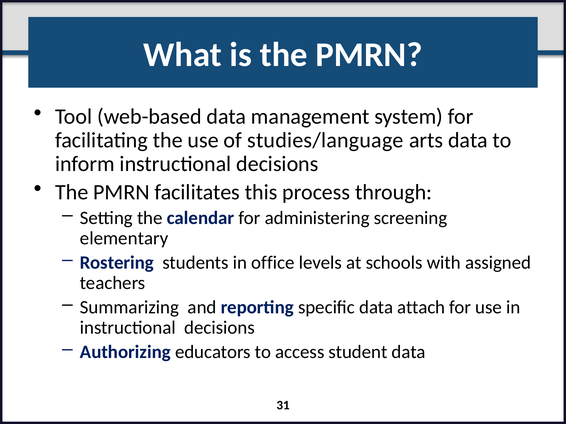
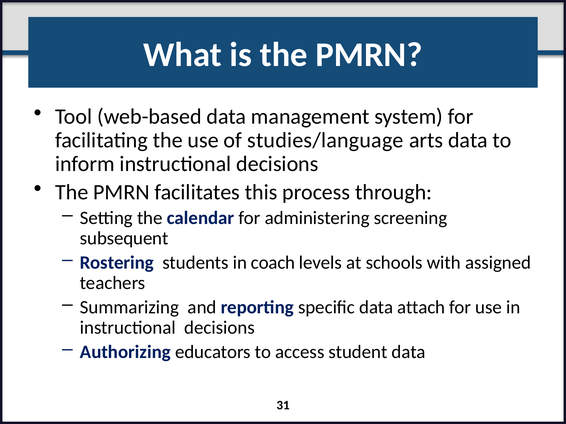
elementary: elementary -> subsequent (124, 238)
office: office -> coach (273, 263)
